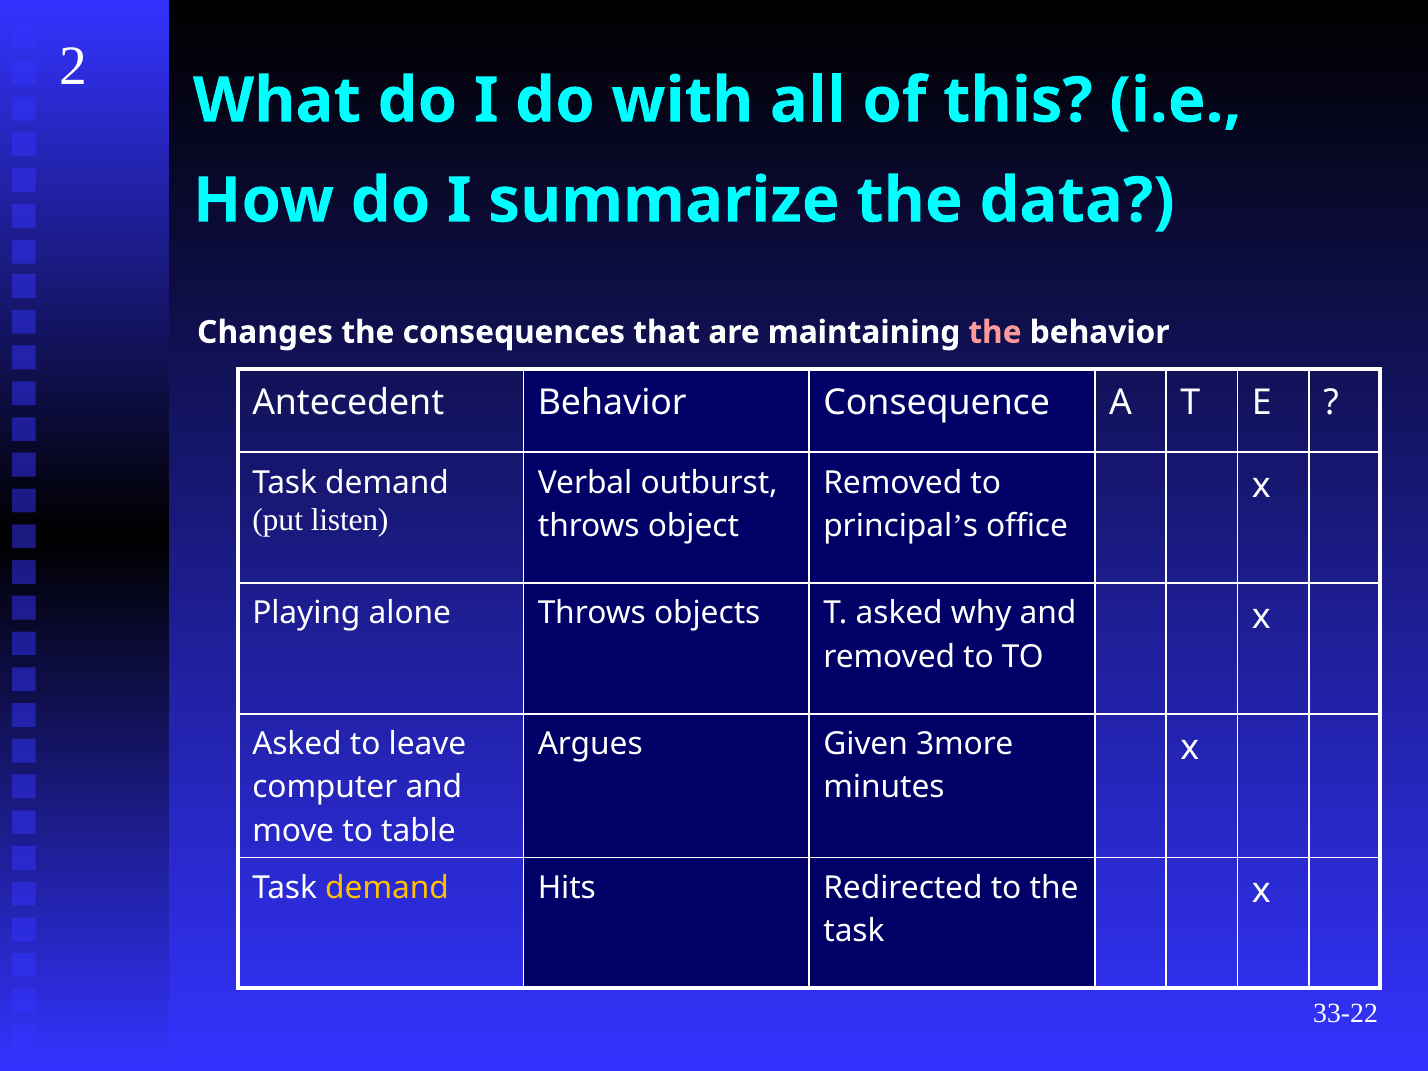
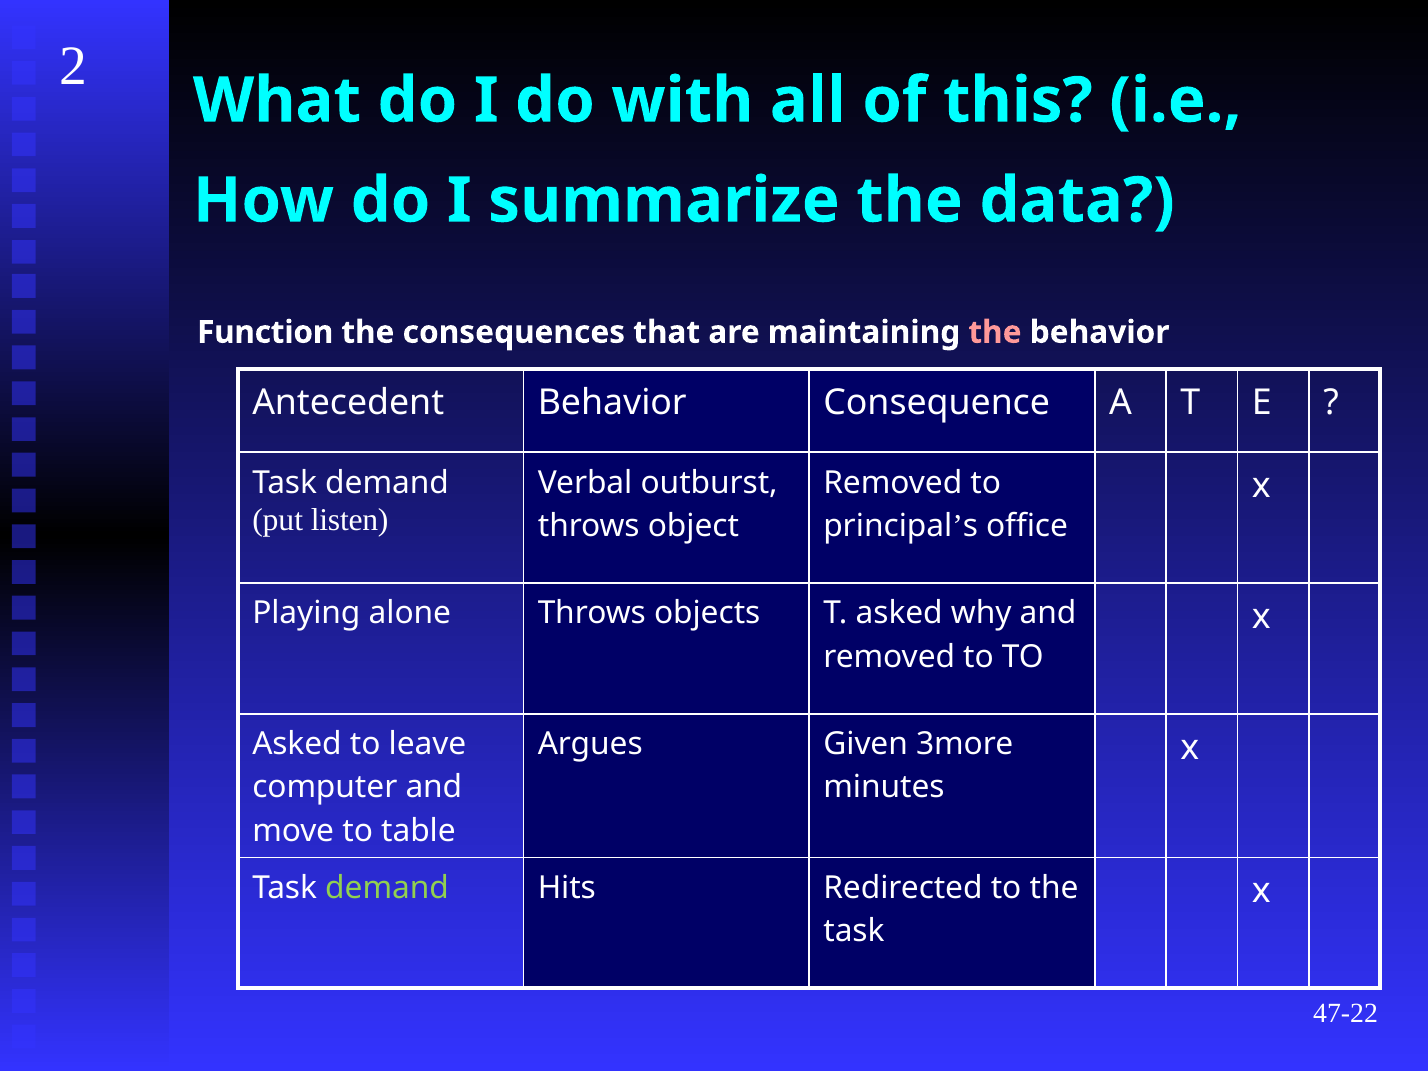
Changes: Changes -> Function (265, 332)
demand colour: yellow -> light green (387, 888)
33-22: 33-22 -> 47-22 (1346, 1013)
